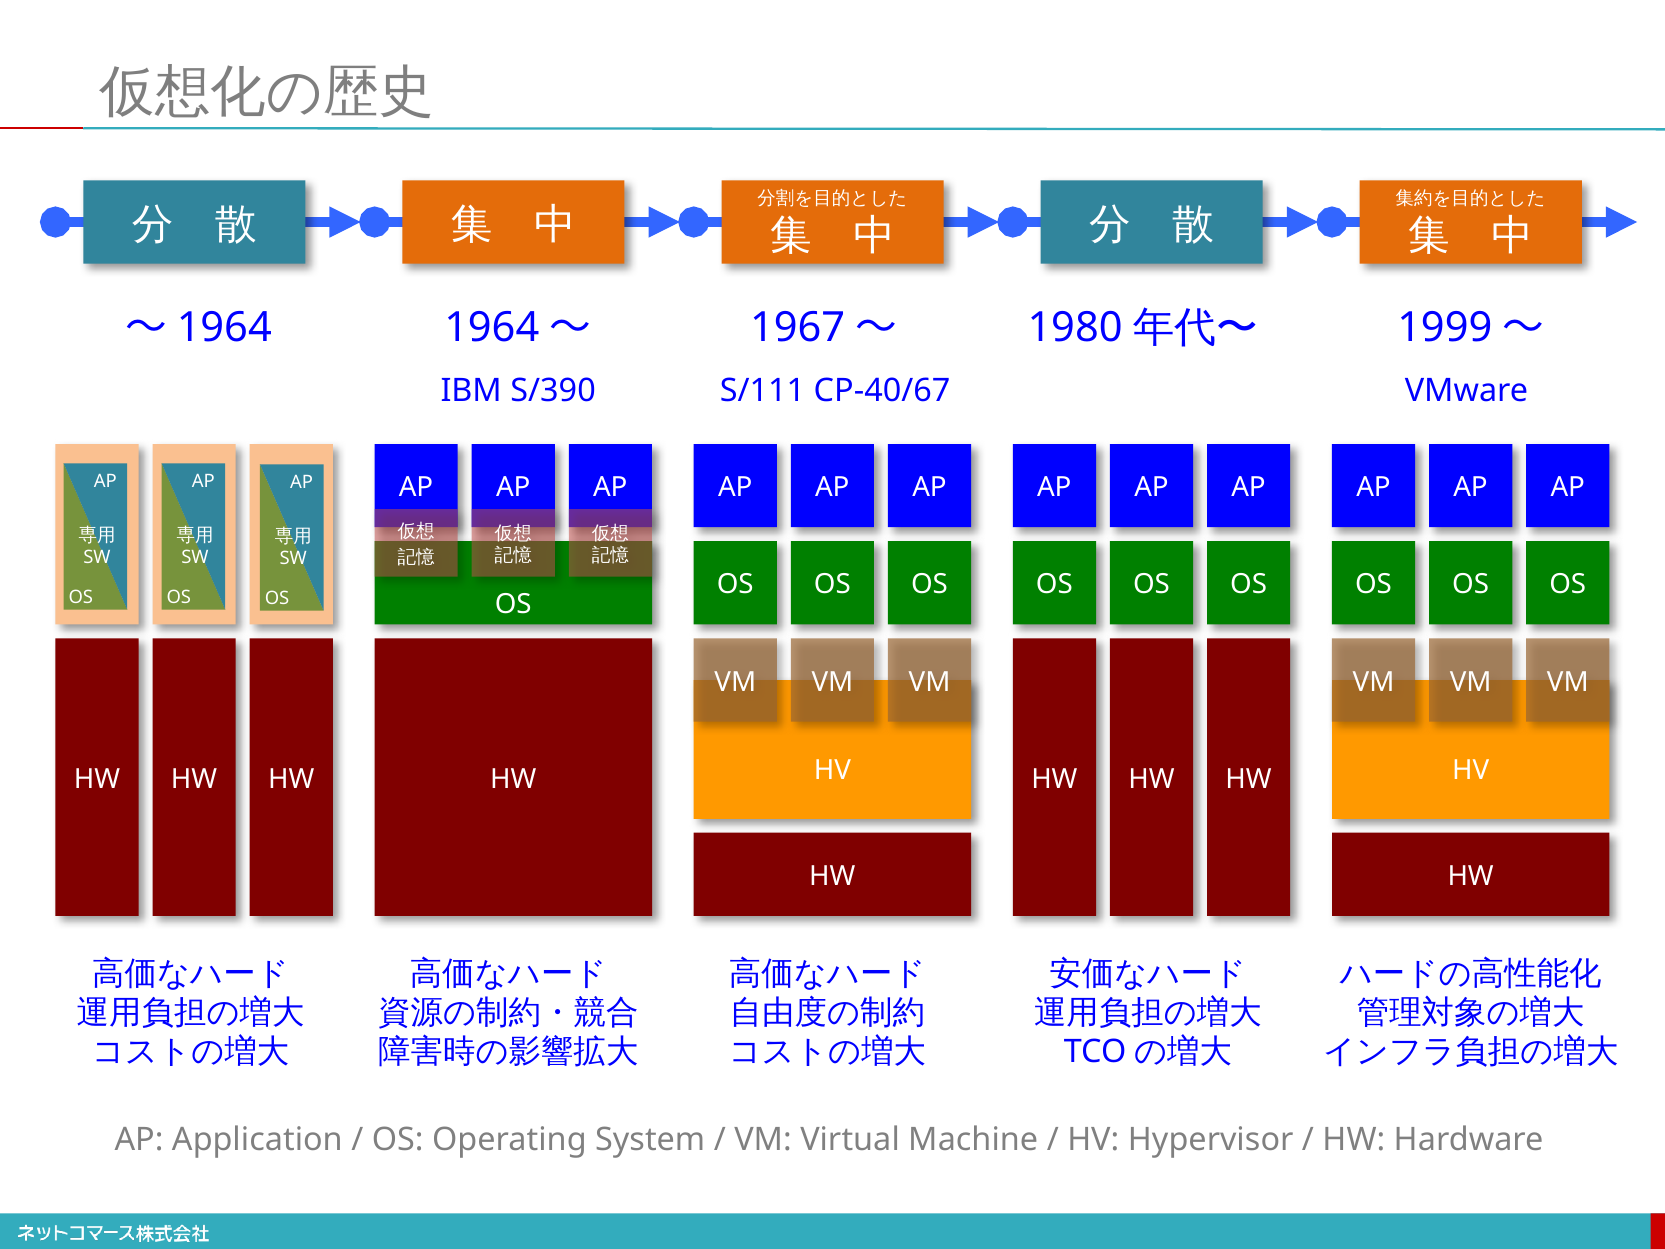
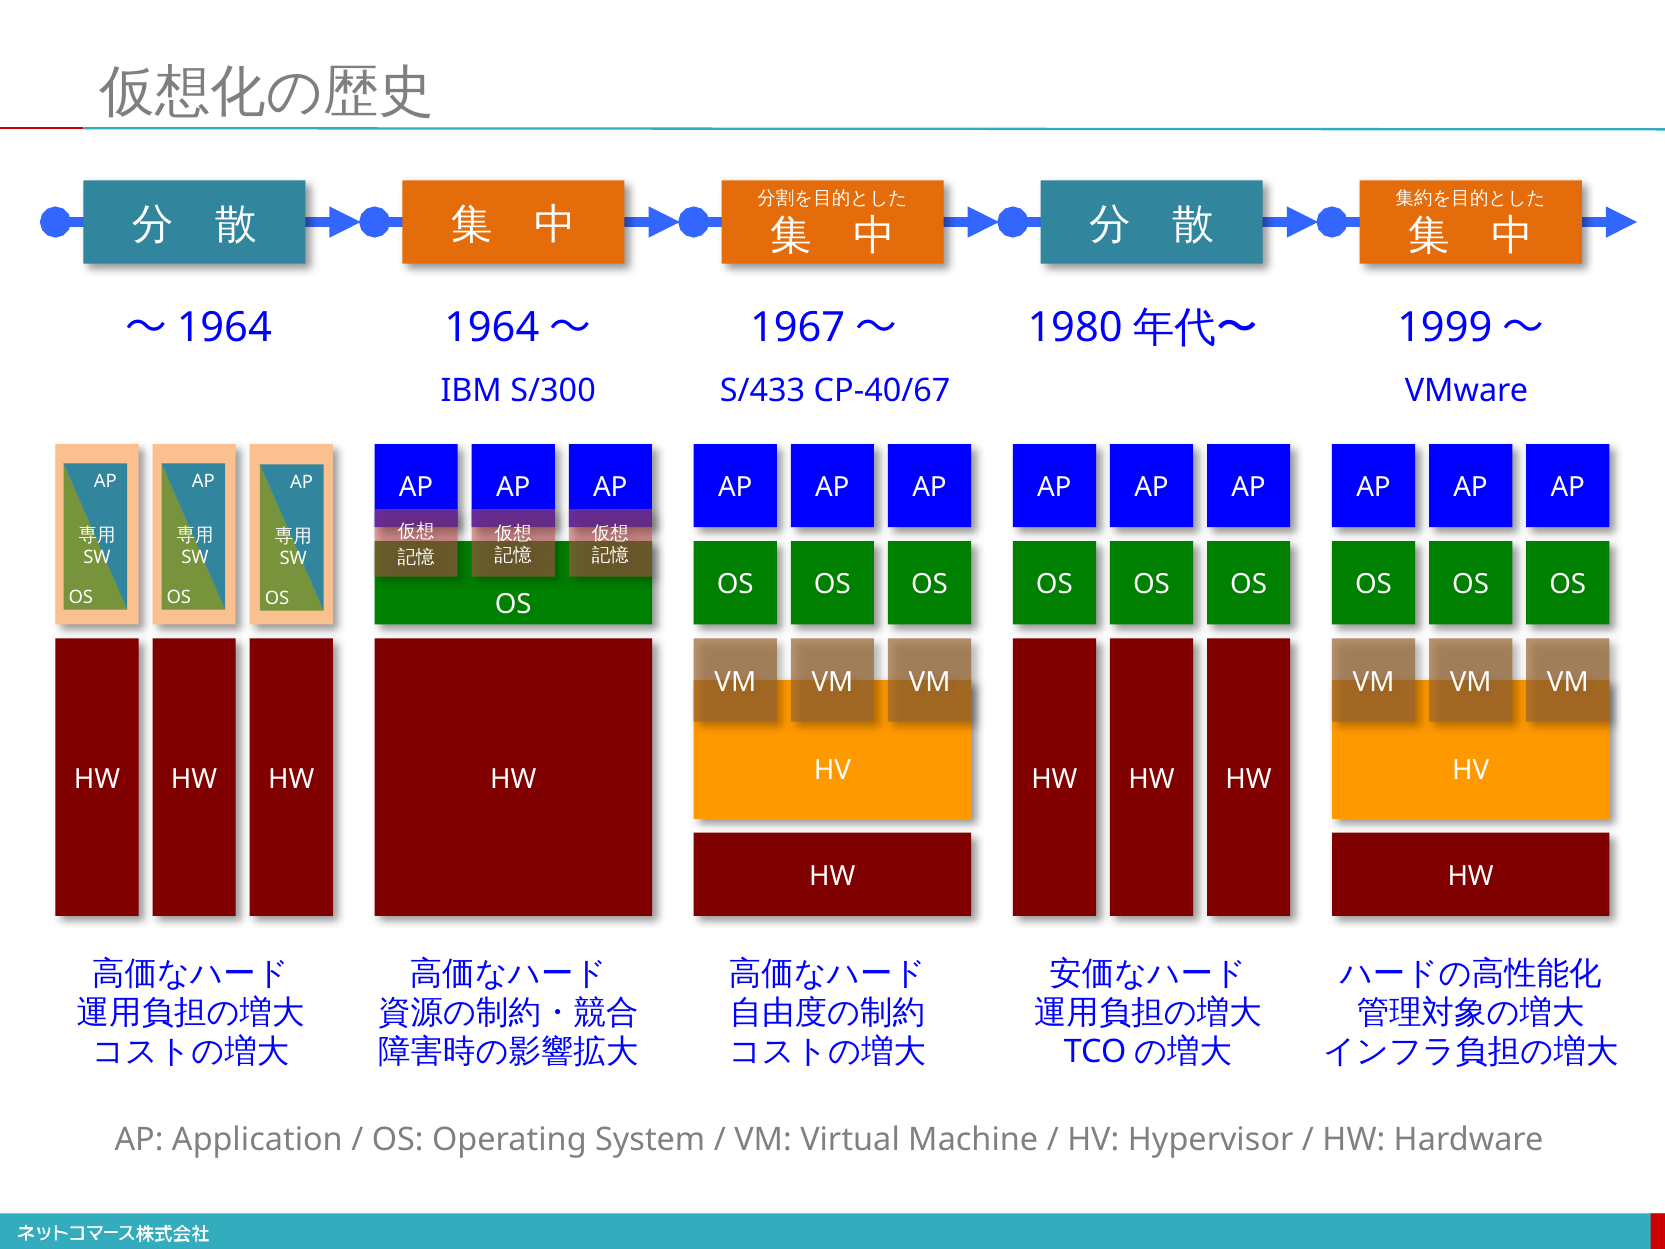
S/390: S/390 -> S/300 (553, 391)
S/111: S/111 -> S/433 (763, 391)
